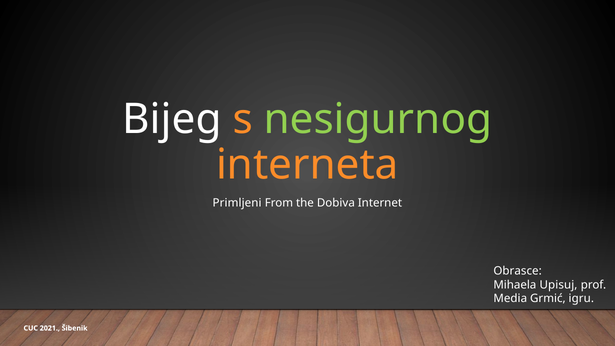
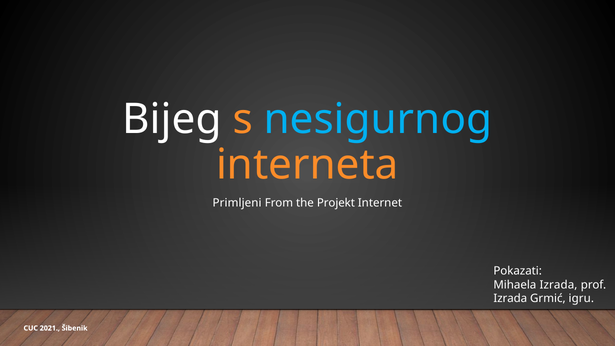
nesigurnog colour: light green -> light blue (378, 119)
Dobiva: Dobiva -> Projekt (336, 203)
Obrasce: Obrasce -> Pokazati (518, 271)
Mihaela Upisuj: Upisuj -> Izrada (559, 285)
Media: Media -> Izrada (510, 299)
